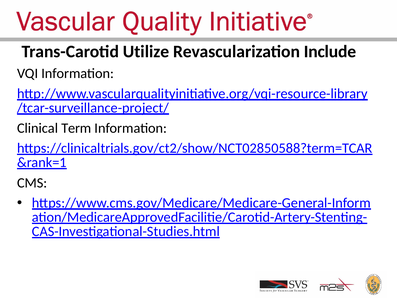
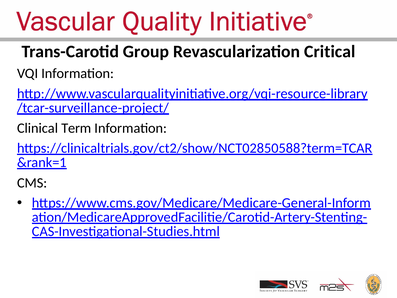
Utilize: Utilize -> Group (146, 52)
Include: Include -> Critical (330, 52)
